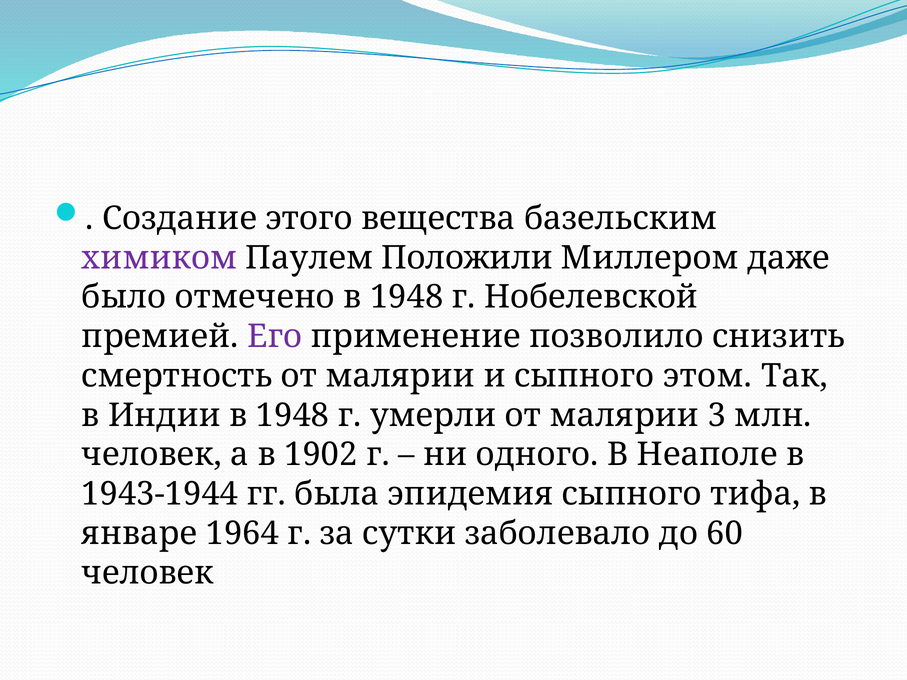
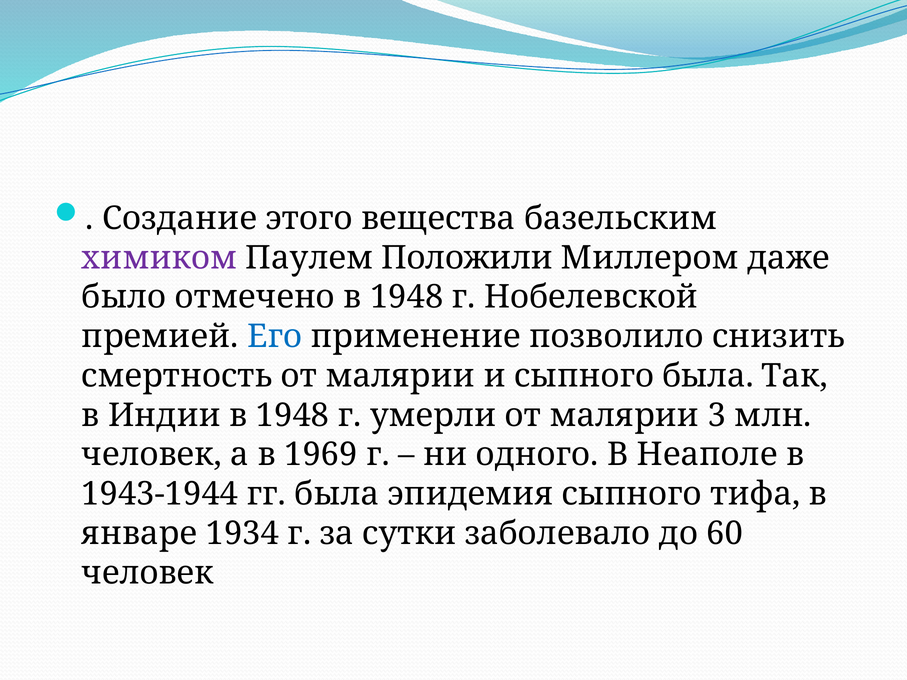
Его colour: purple -> blue (275, 337)
сыпного этом: этом -> была (708, 376)
1902: 1902 -> 1969 (321, 455)
1964: 1964 -> 1934 (242, 534)
